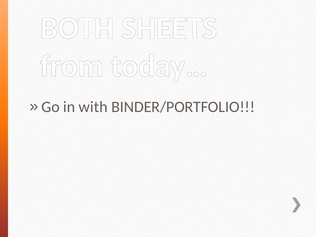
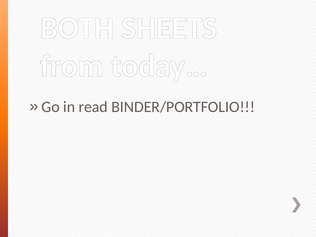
with: with -> read (93, 107)
